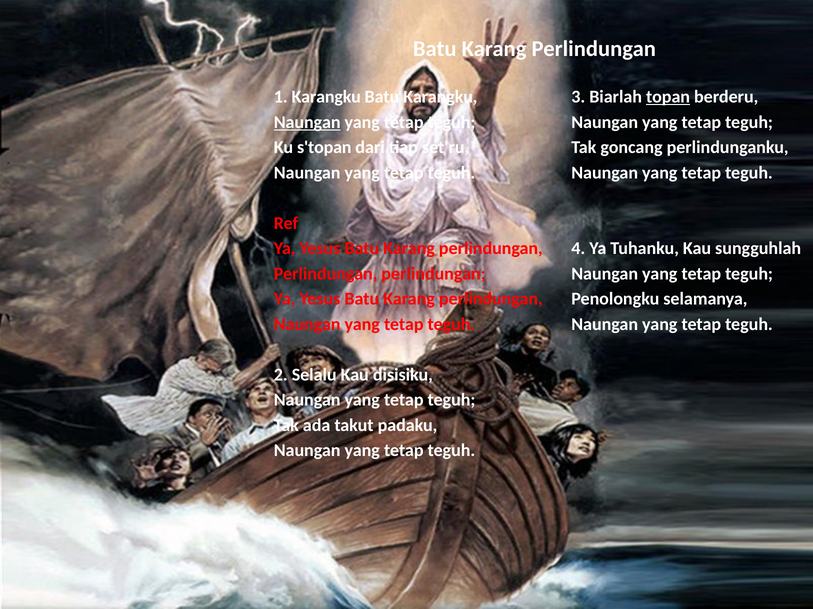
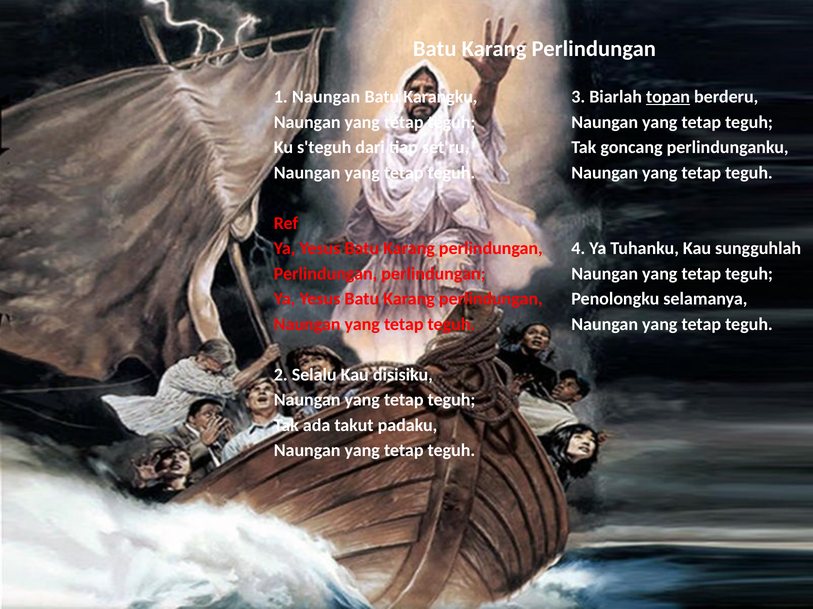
1 Karangku: Karangku -> Naungan (326, 97)
Naungan underline: present -> none (307, 122)
s'topan: s'topan -> s'teguh (324, 148)
